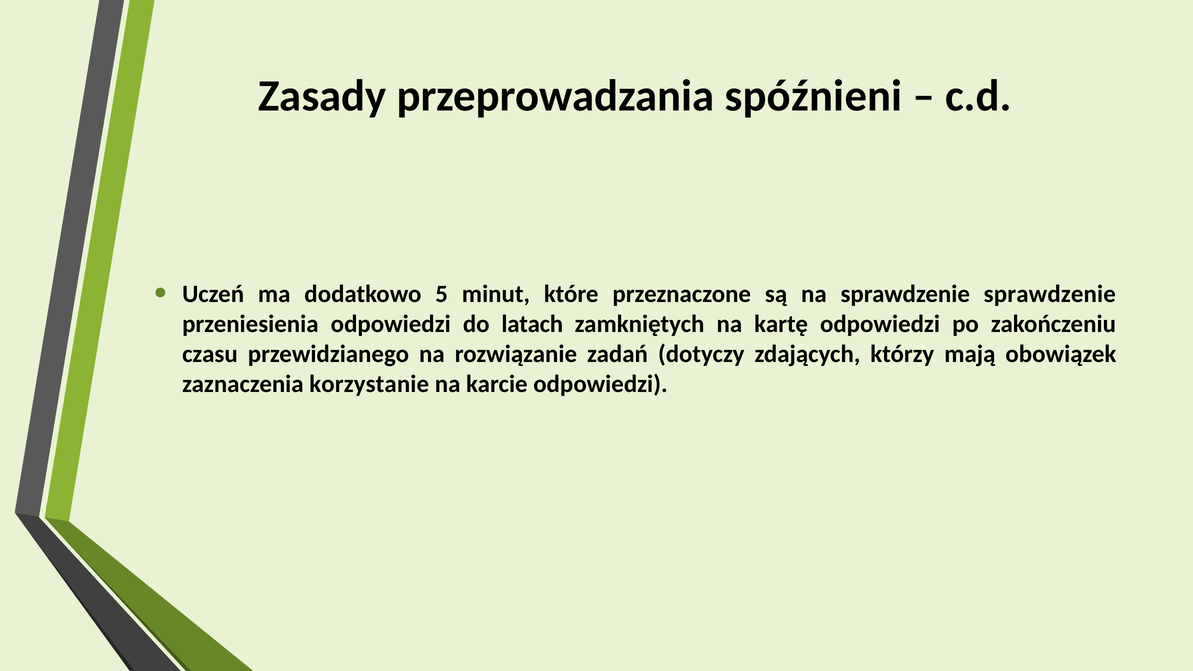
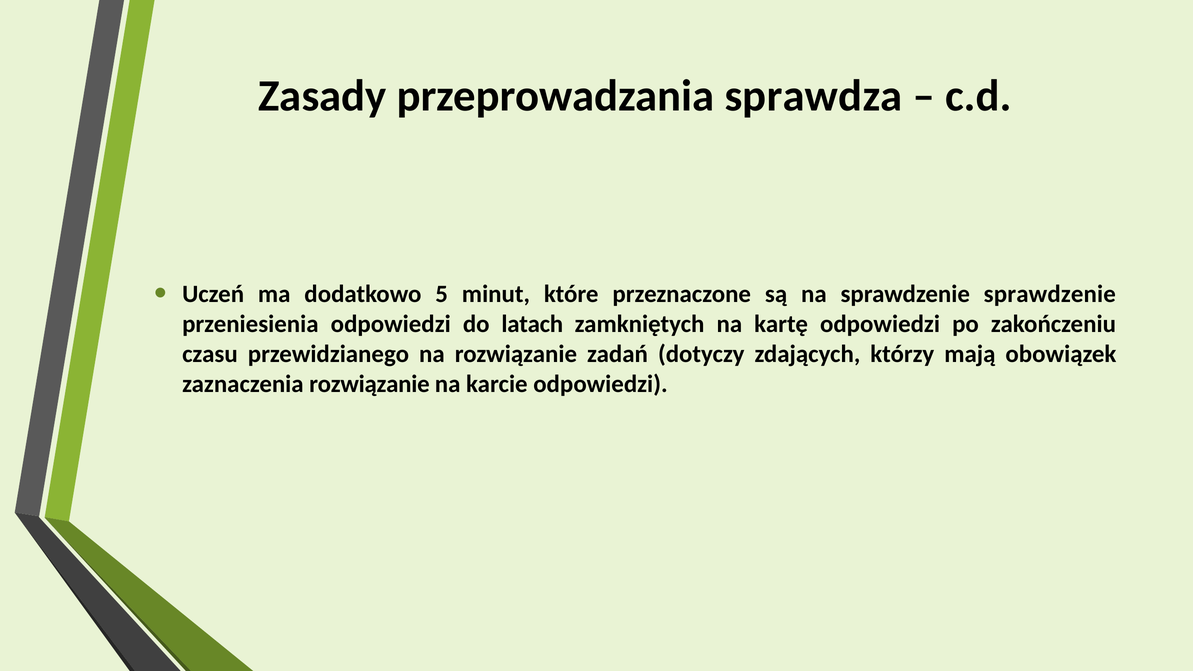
spóźnieni: spóźnieni -> sprawdza (814, 96)
zaznaczenia korzystanie: korzystanie -> rozwiązanie (369, 384)
